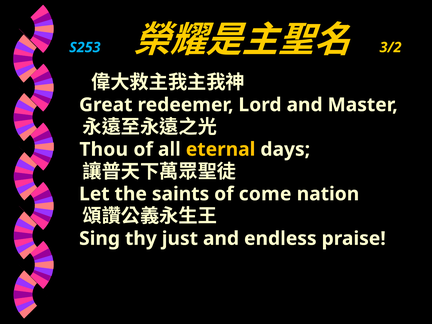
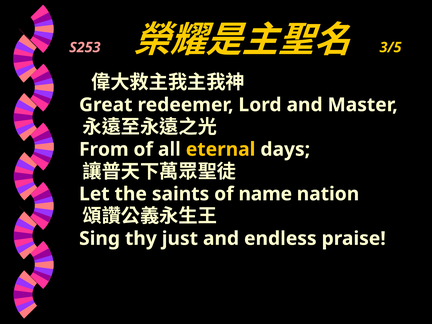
S253 colour: light blue -> pink (85, 47)
3/2: 3/2 -> 3/5 (391, 47)
Thou: Thou -> From (104, 149)
come: come -> name (265, 194)
